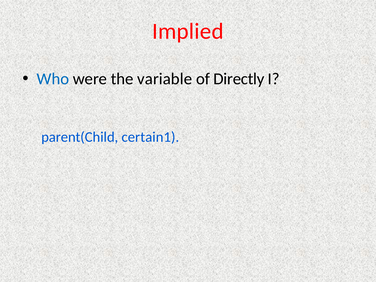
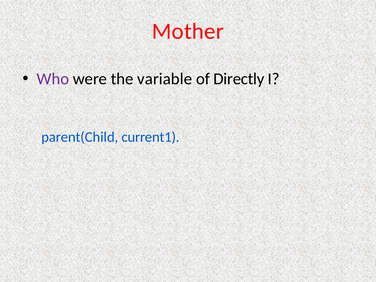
Implied: Implied -> Mother (188, 31)
Who colour: blue -> purple (53, 79)
certain1: certain1 -> current1 (151, 137)
